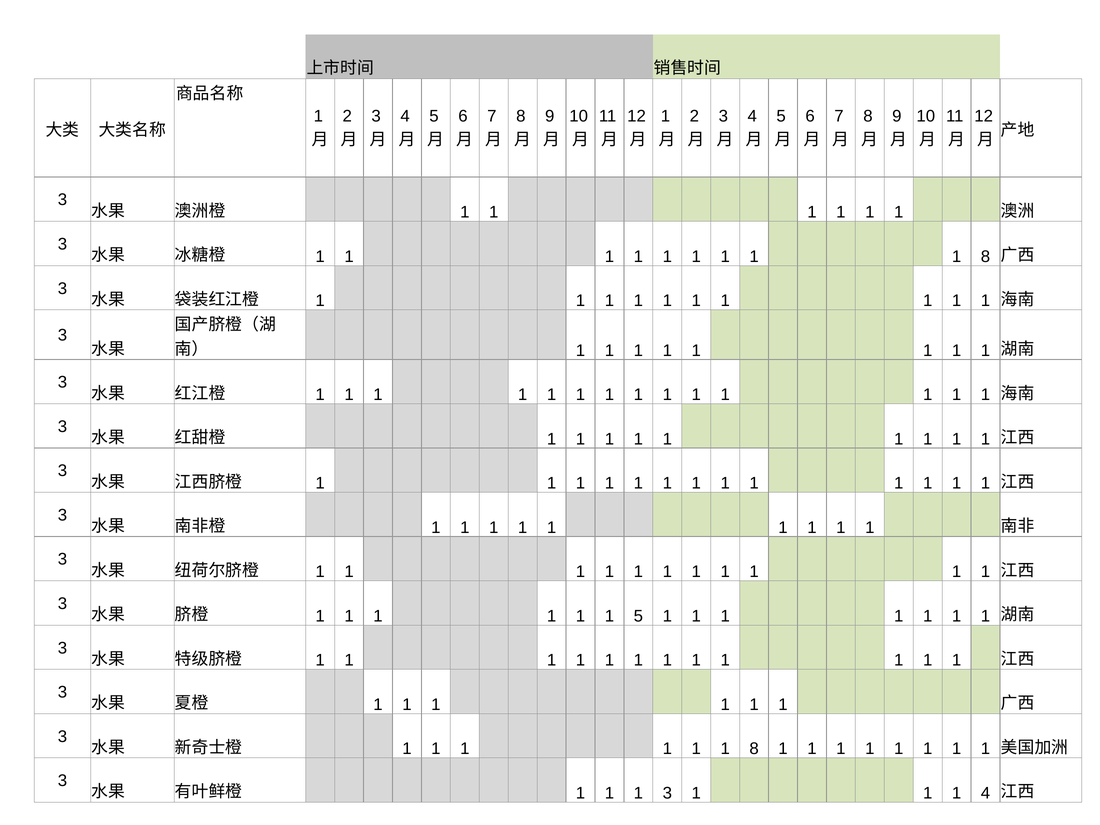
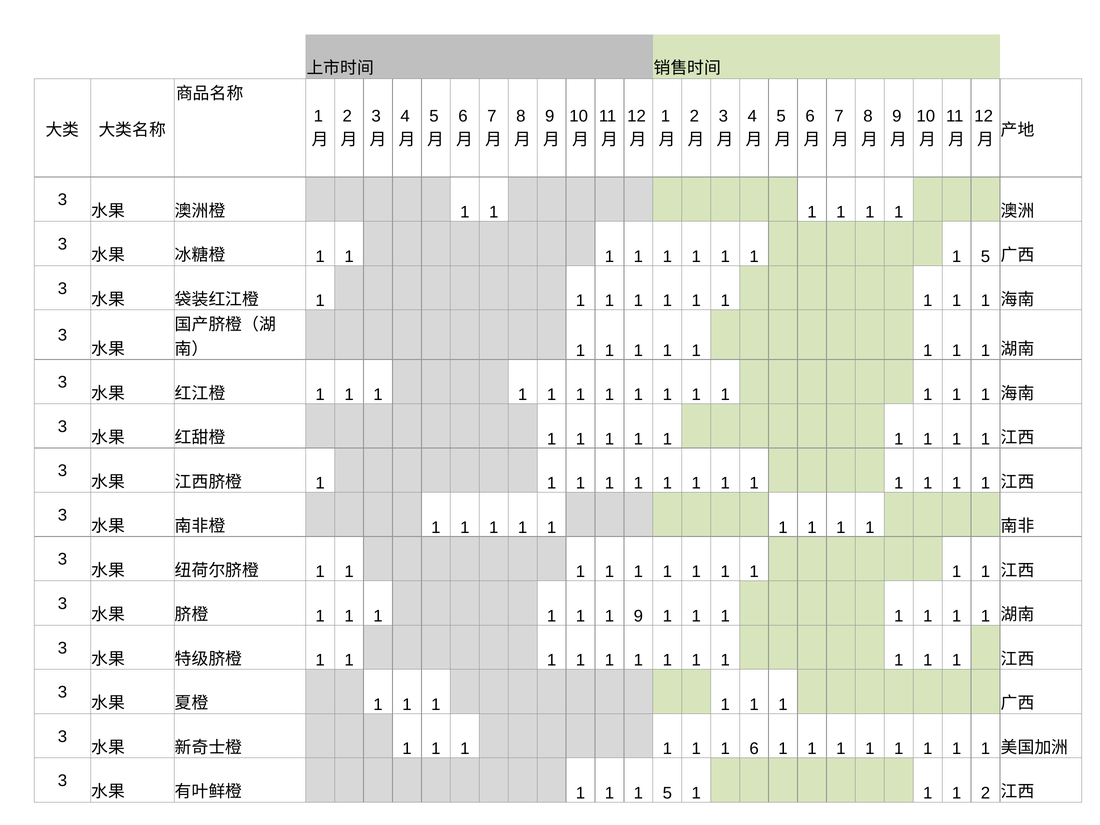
8: 8 -> 5 (986, 257)
1 5: 5 -> 9 (638, 616)
8: 8 -> 6 (754, 749)
3: 3 -> 5 (667, 793)
1 4: 4 -> 2 (986, 793)
